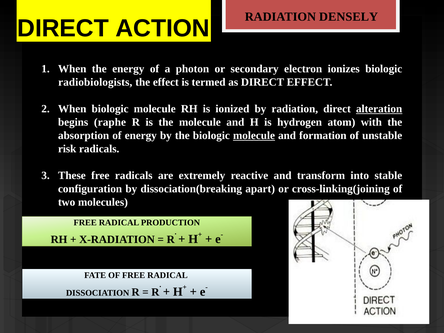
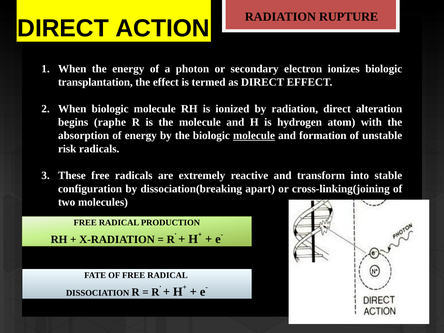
DENSELY: DENSELY -> RUPTURE (349, 17)
radiobiologists: radiobiologists -> transplantation (95, 82)
alteration underline: present -> none (379, 109)
